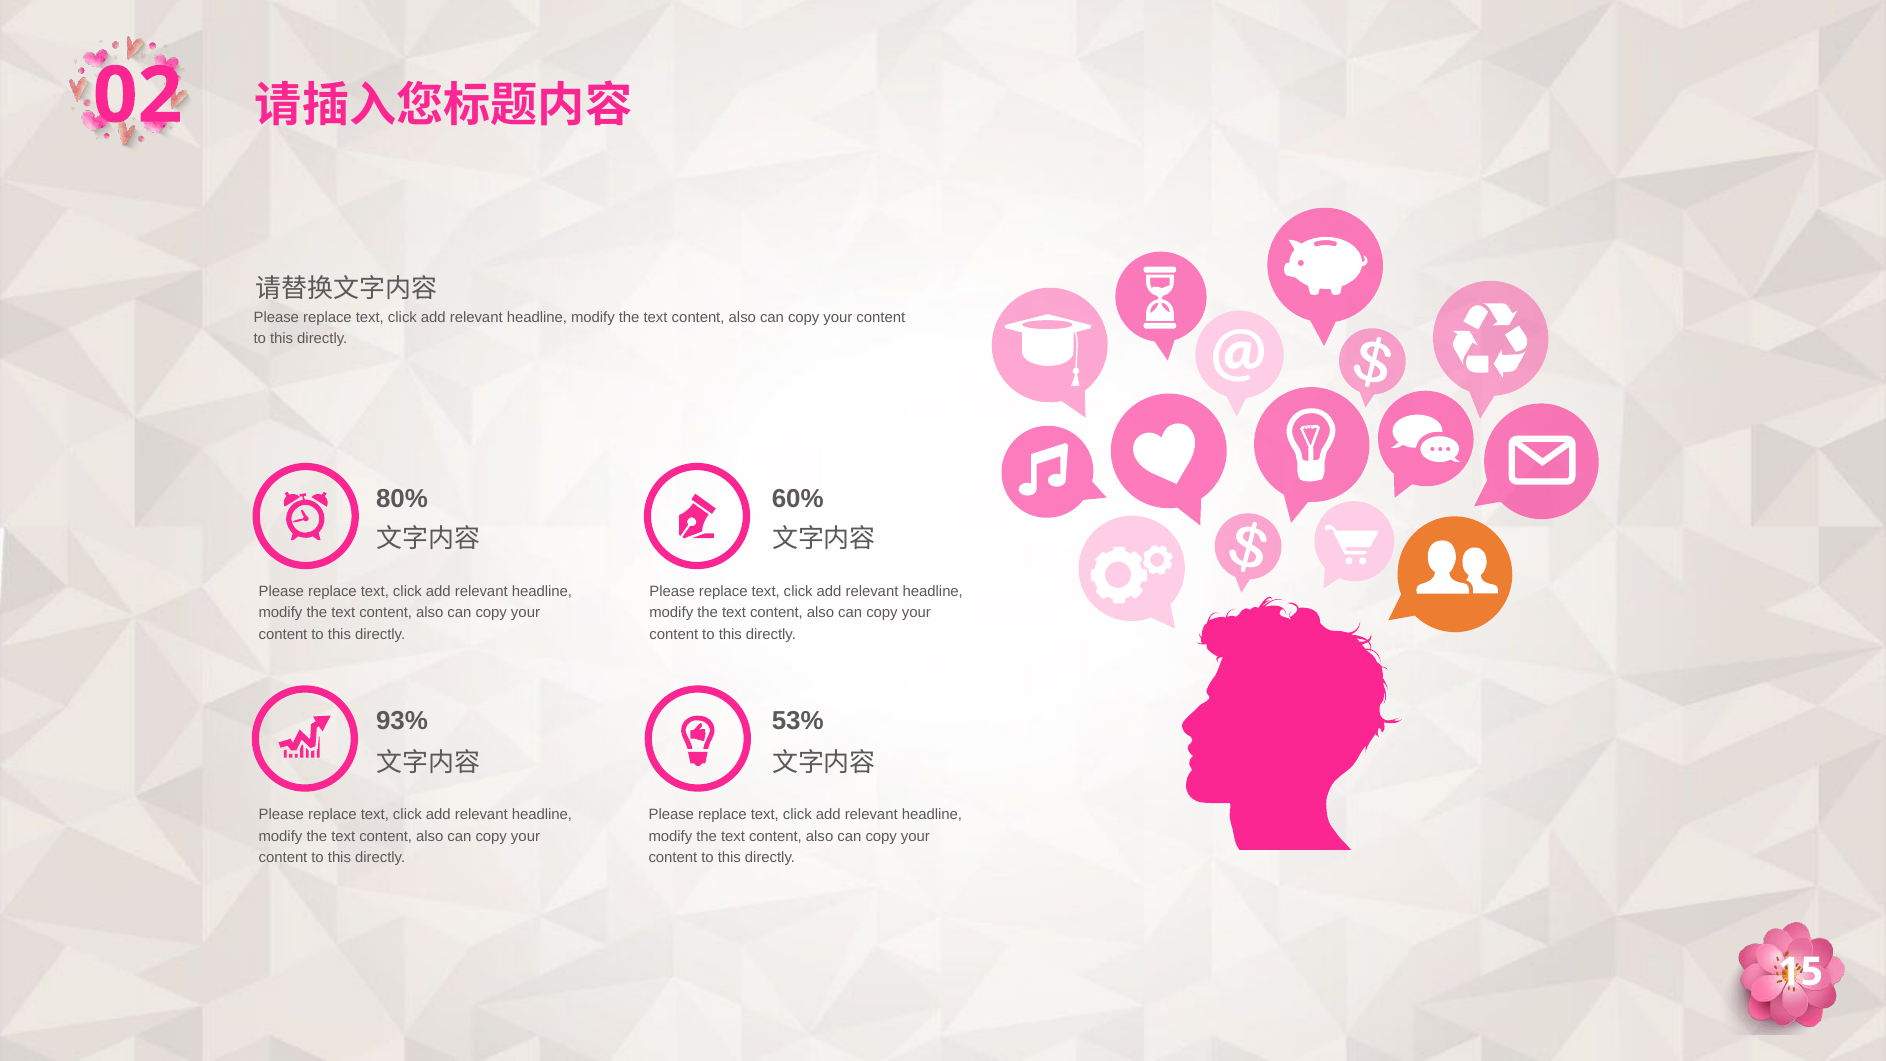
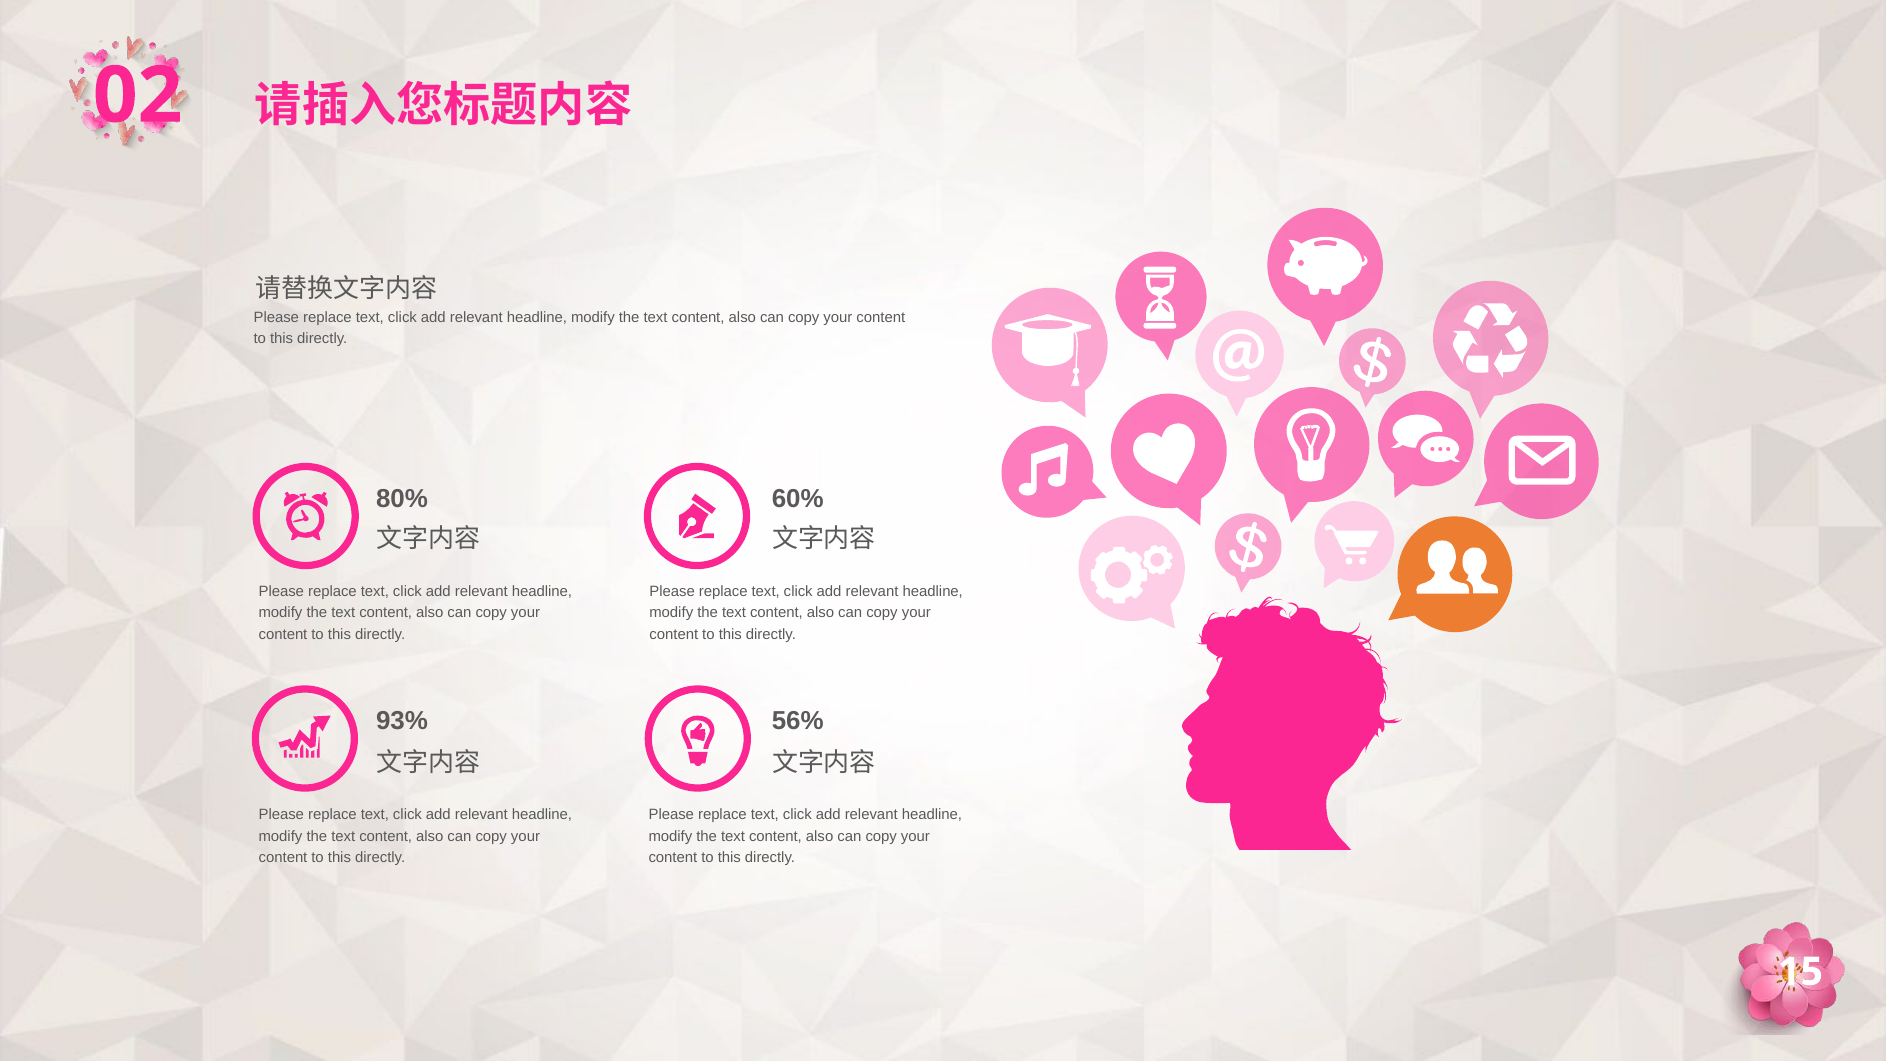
53%: 53% -> 56% (798, 721)
